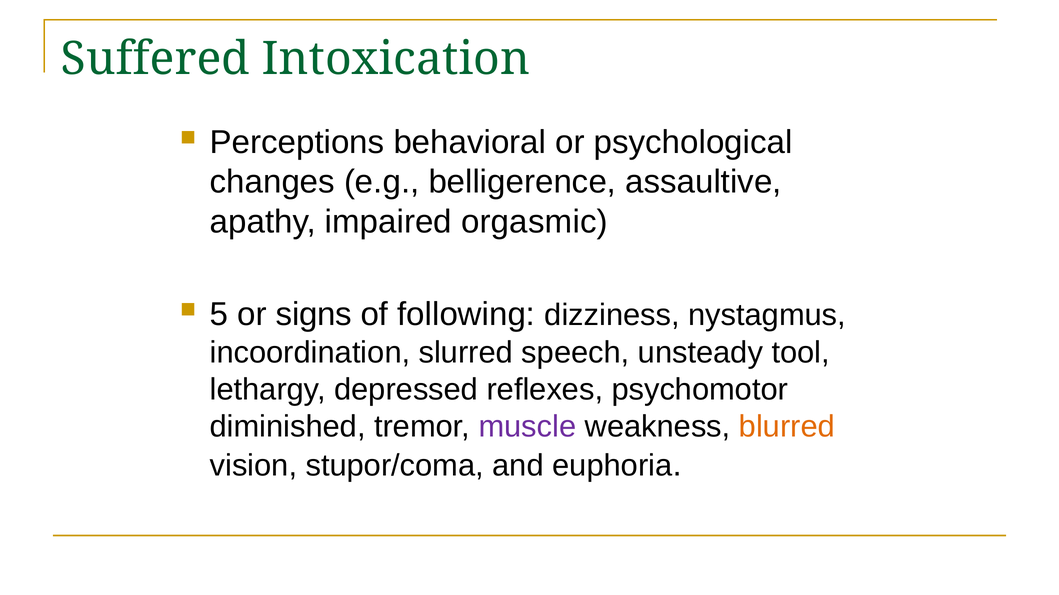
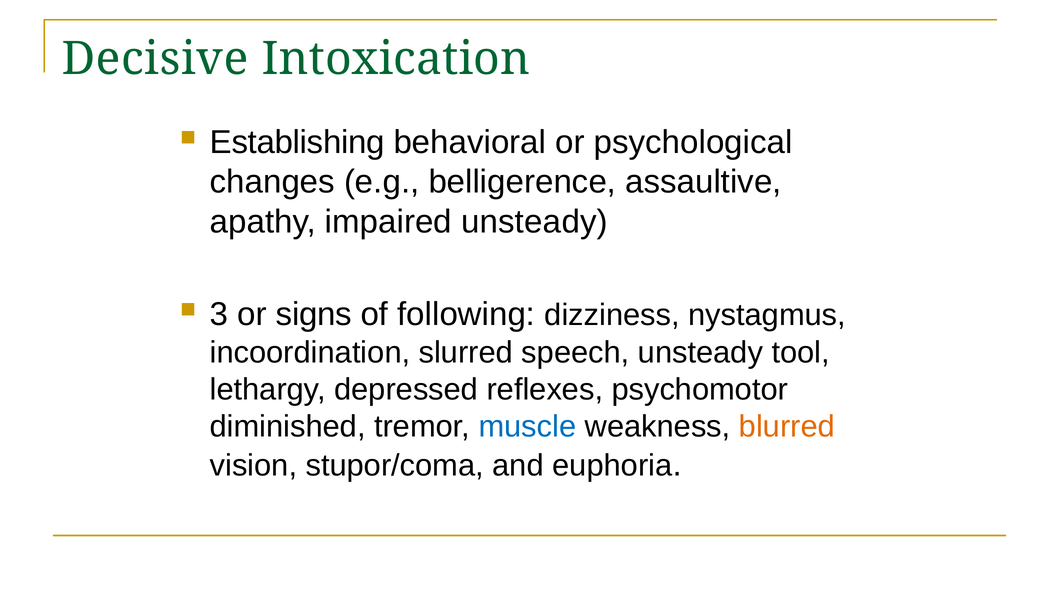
Suffered: Suffered -> Decisive (155, 59)
Perceptions: Perceptions -> Establishing (297, 143)
impaired orgasmic: orgasmic -> unsteady (534, 222)
5: 5 -> 3 (219, 315)
muscle colour: purple -> blue (527, 427)
